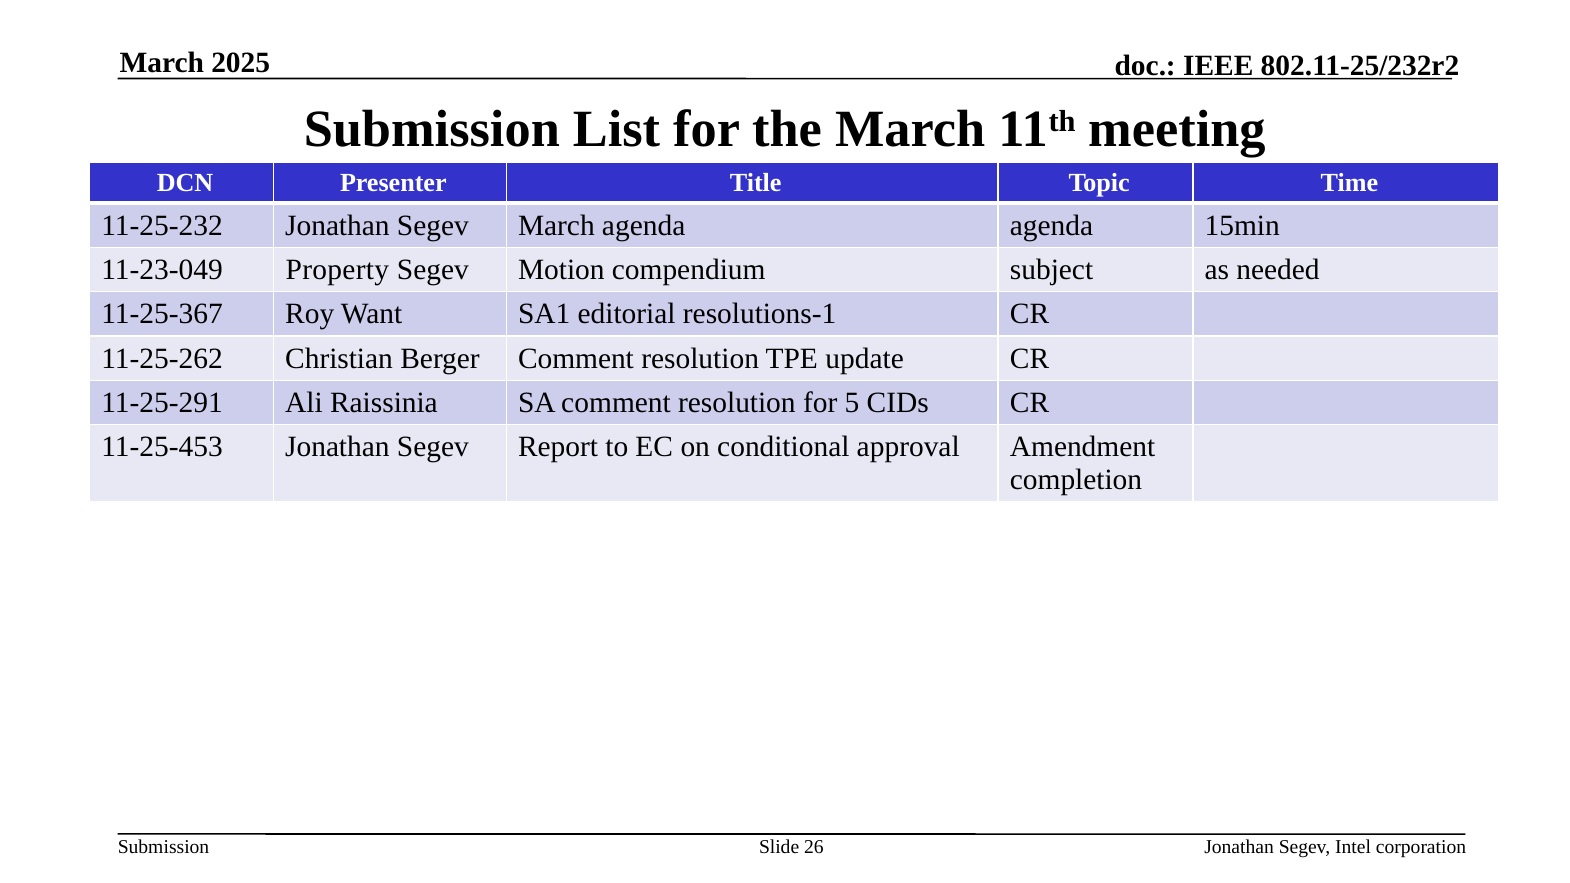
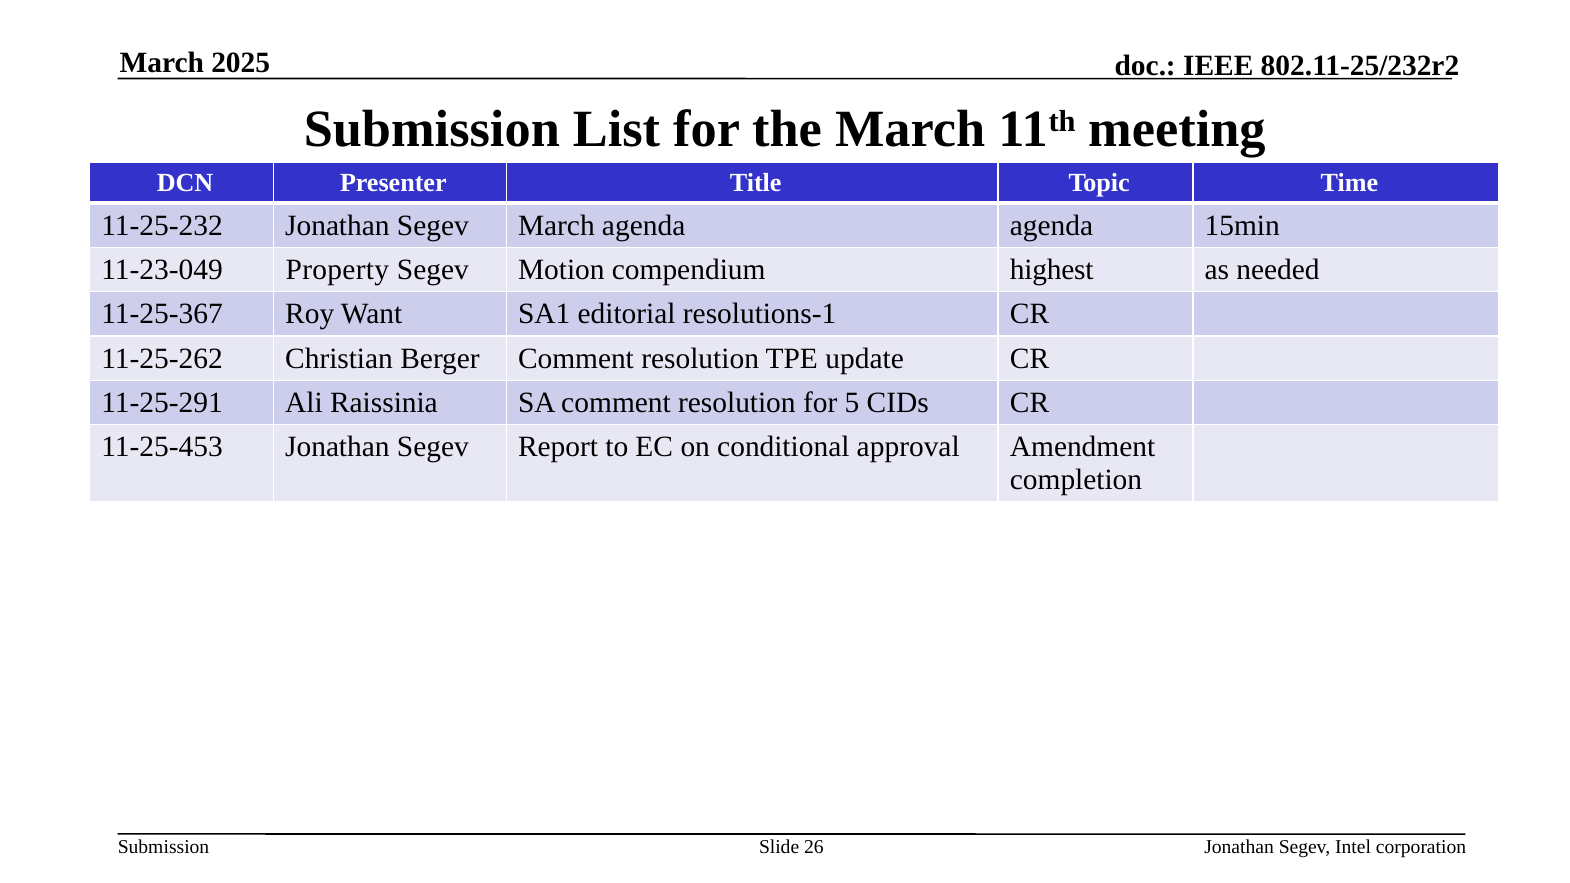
subject: subject -> highest (1052, 270)
